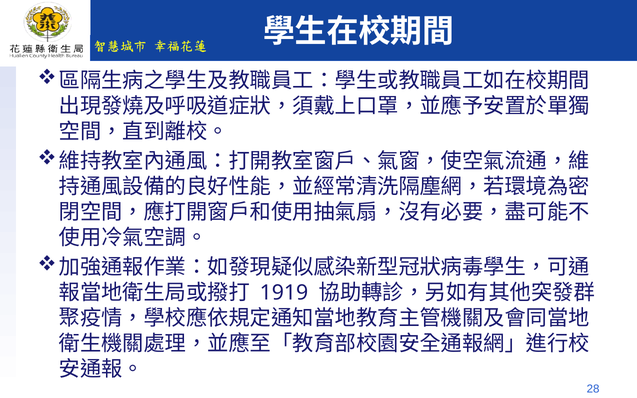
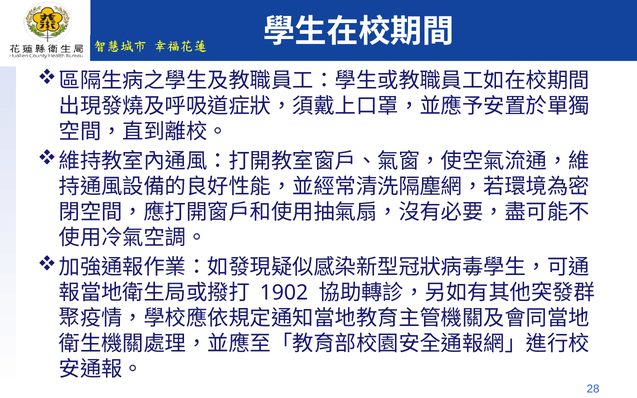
1919: 1919 -> 1902 (284, 293)
